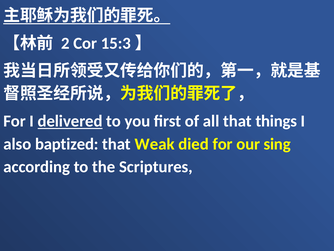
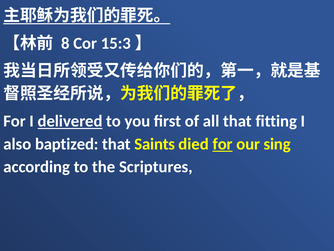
2: 2 -> 8 (65, 43)
things: things -> fitting (276, 121)
Weak: Weak -> Saints (155, 144)
for underline: none -> present (223, 144)
